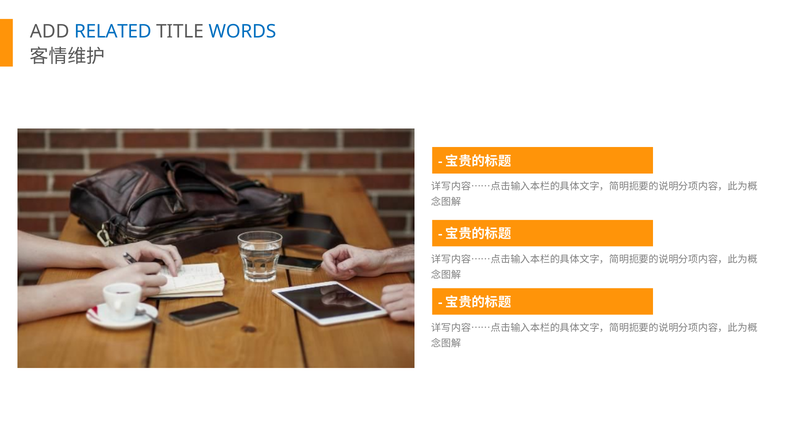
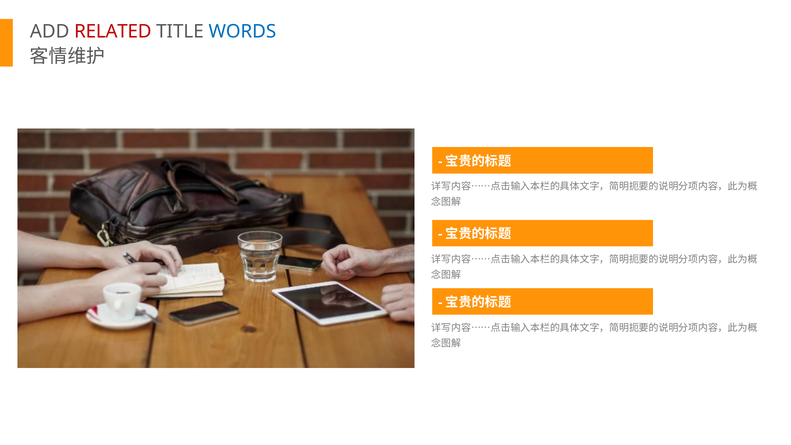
RELATED colour: blue -> red (113, 31)
